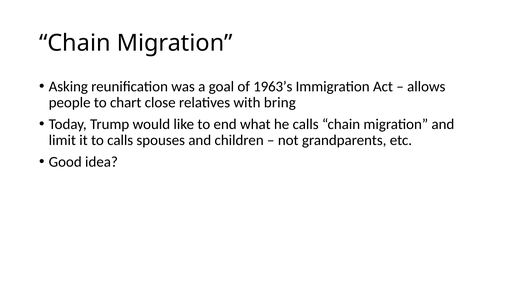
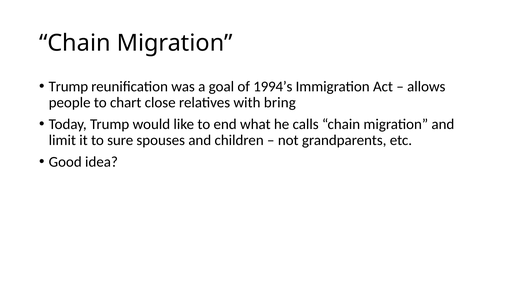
Asking: Asking -> Trump (68, 87)
1963’s: 1963’s -> 1994’s (273, 87)
to calls: calls -> sure (120, 141)
